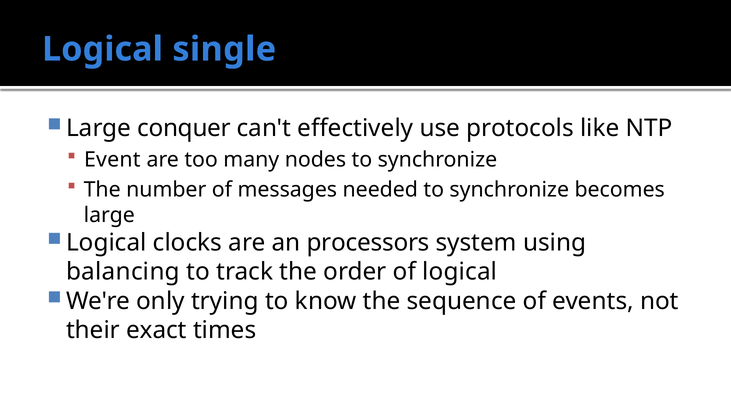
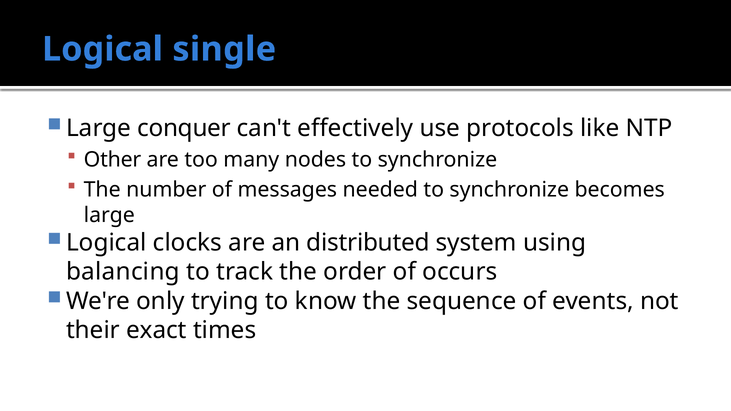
Event: Event -> Other (112, 160)
processors: processors -> distributed (368, 243)
of logical: logical -> occurs (460, 272)
